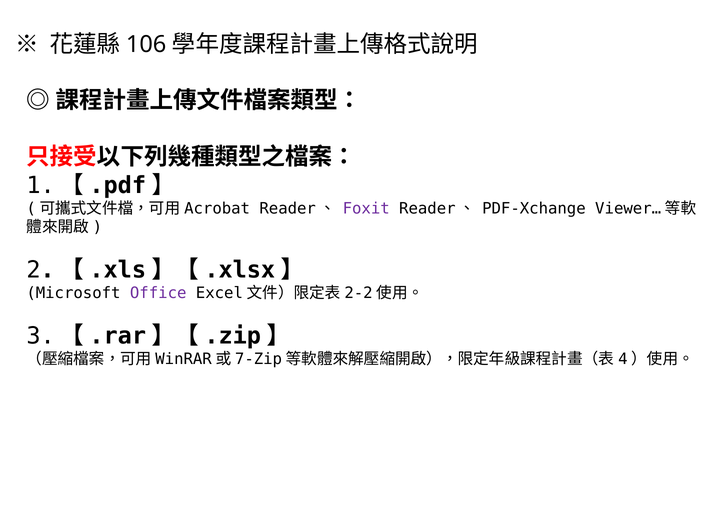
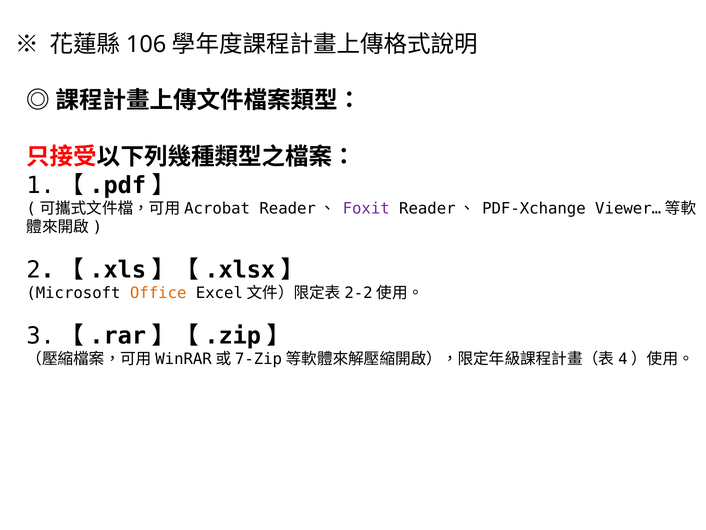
Office colour: purple -> orange (158, 293)
